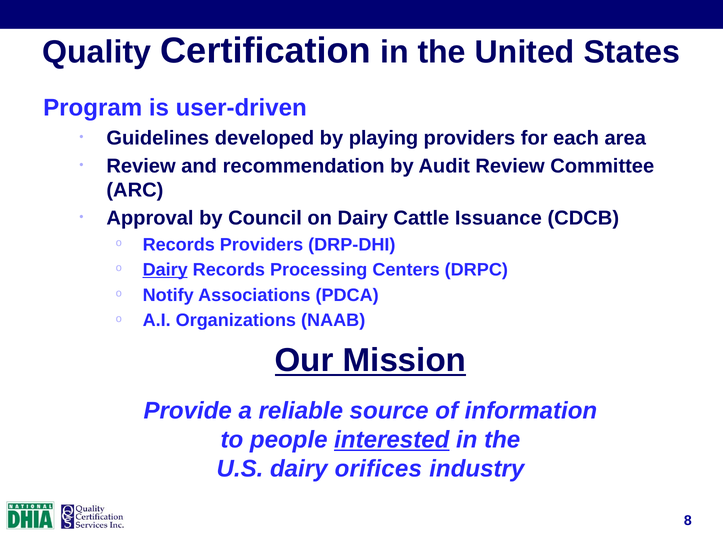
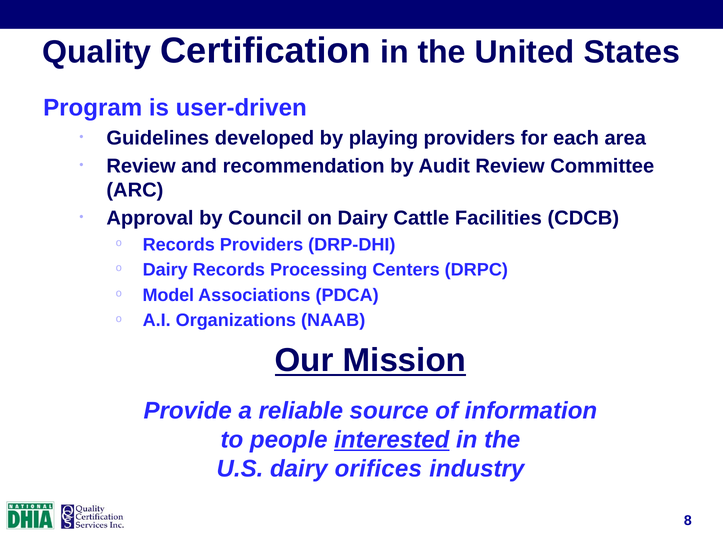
Issuance: Issuance -> Facilities (498, 218)
Dairy underline: present -> none (165, 270)
Notify: Notify -> Model (168, 295)
